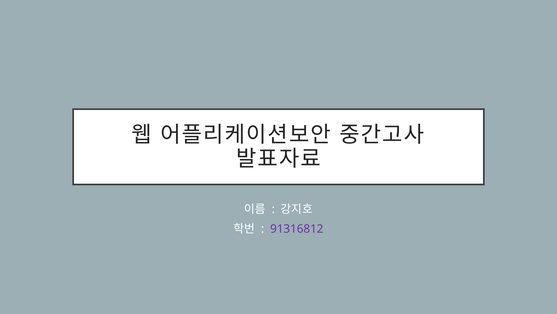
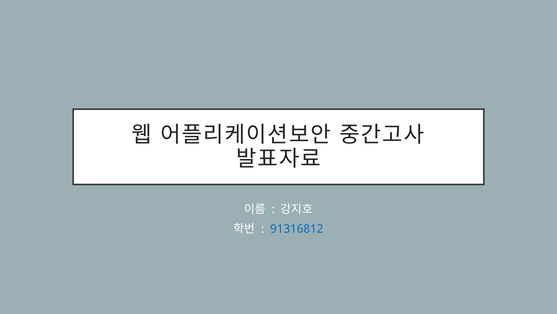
91316812 colour: purple -> blue (297, 228)
